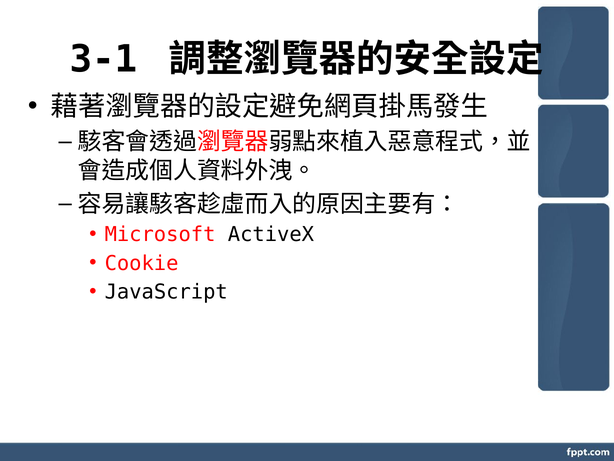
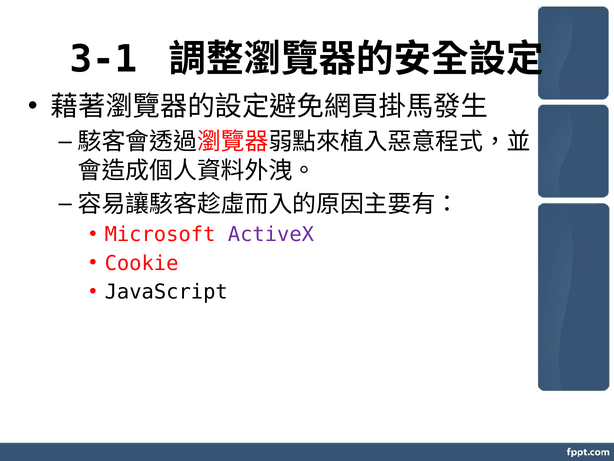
ActiveX colour: black -> purple (271, 234)
